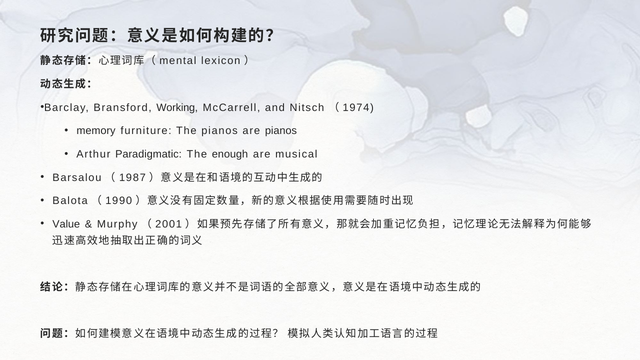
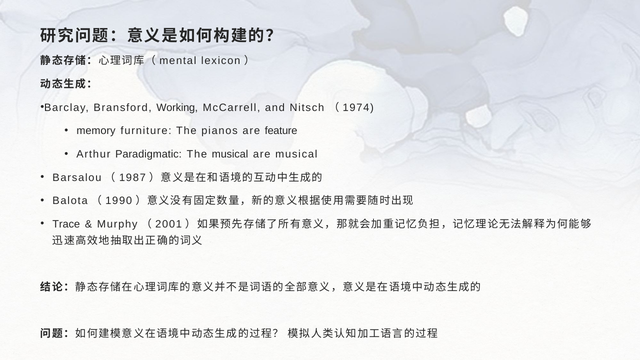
are pianos: pianos -> feature (281, 131)
The enough: enough -> musical (230, 154)
Value: Value -> Trace (66, 224)
